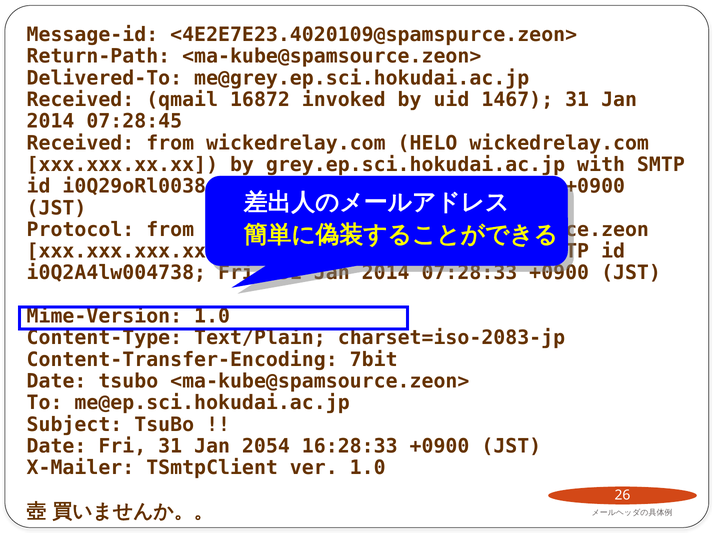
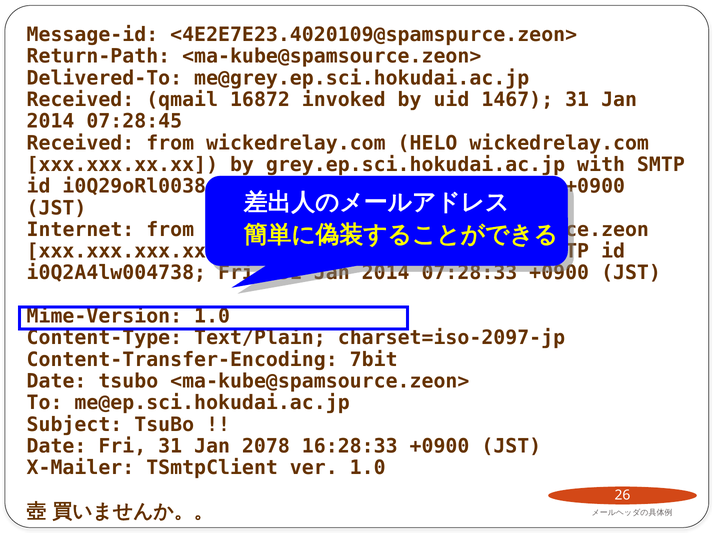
Protocol: Protocol -> Internet (80, 230)
charset=iso-2083-jp: charset=iso-2083-jp -> charset=iso-2097-jp (451, 338)
2054: 2054 -> 2078 (266, 447)
